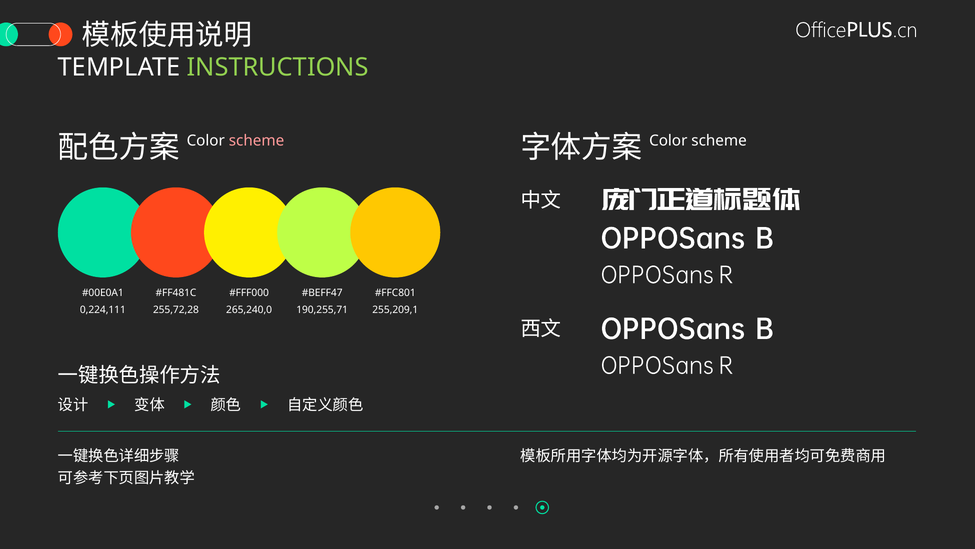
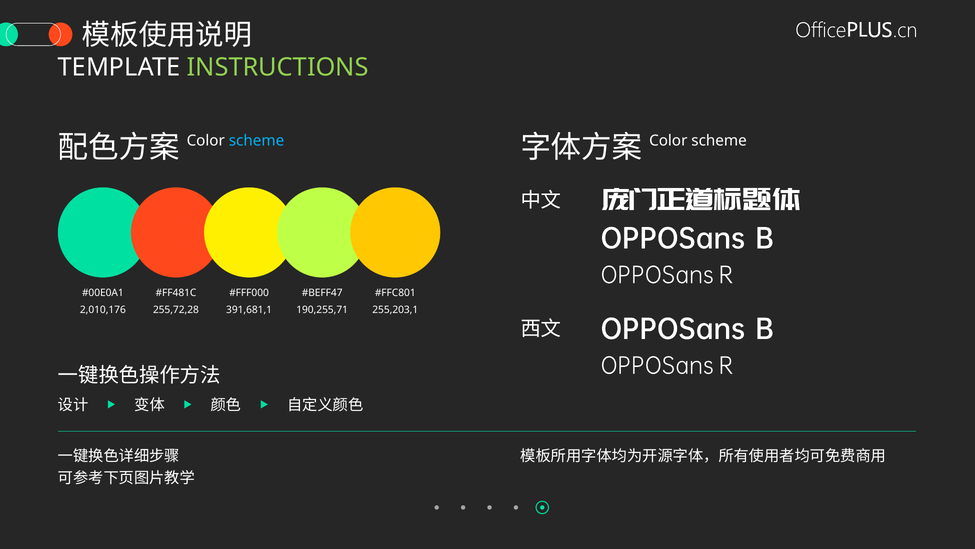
scheme colour: pink -> light blue (257, 141)
0,224,111: 0,224,111 -> 2,010,176 (103, 310)
265,240,0: 265,240,0 -> 391,681,1 (249, 310)
255,209,1: 255,209,1 -> 255,203,1 (395, 310)
